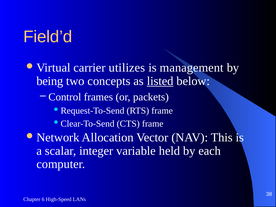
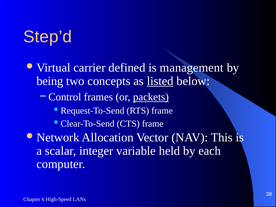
Field’d: Field’d -> Step’d (48, 37)
utilizes: utilizes -> defined (127, 68)
packets underline: none -> present (151, 97)
